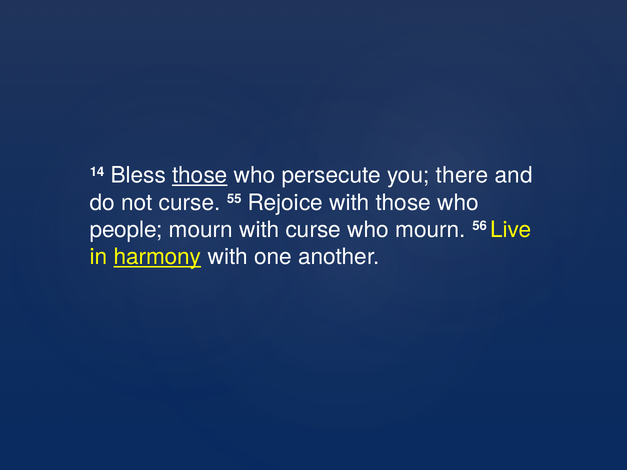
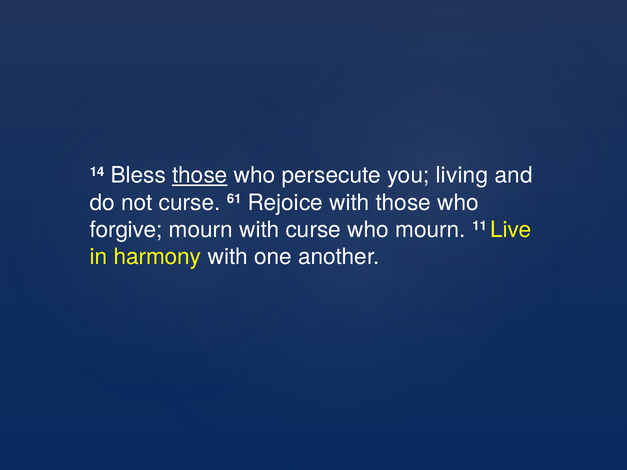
there: there -> living (462, 176)
55: 55 -> 61 (234, 199)
people: people -> forgive (126, 230)
56: 56 -> 11 (480, 226)
harmony underline: present -> none (157, 257)
